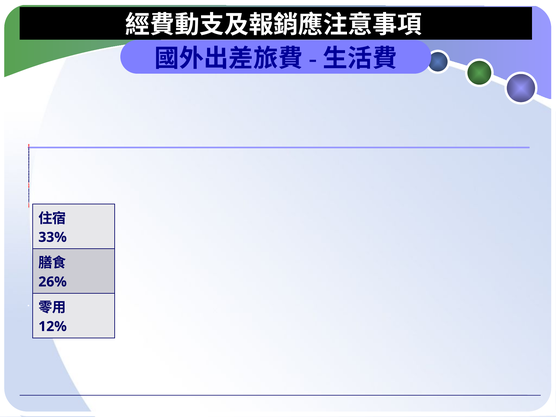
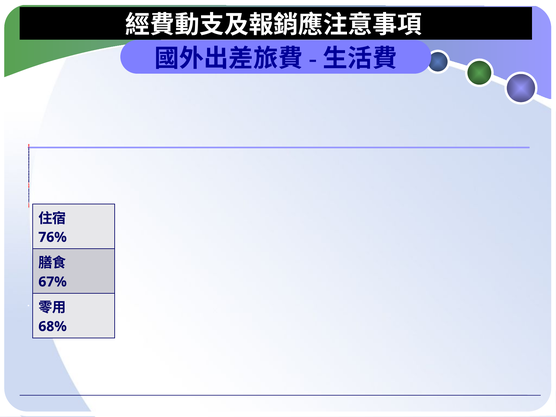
33%: 33% -> 76% (53, 237)
26%: 26% -> 67% (53, 282)
12%: 12% -> 68% (53, 326)
